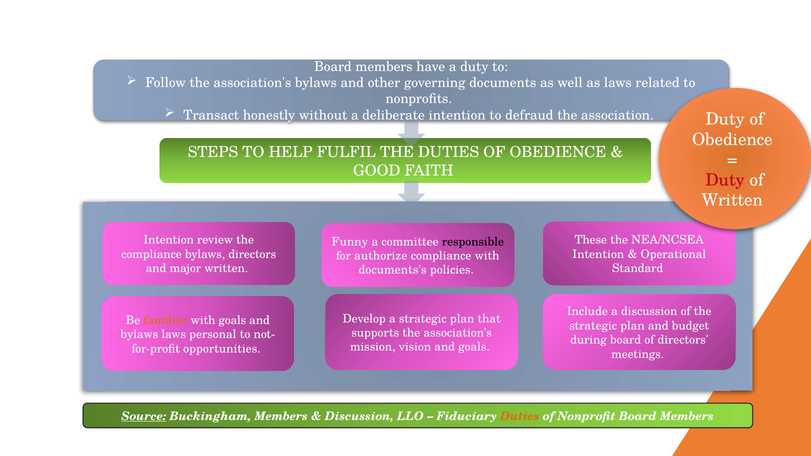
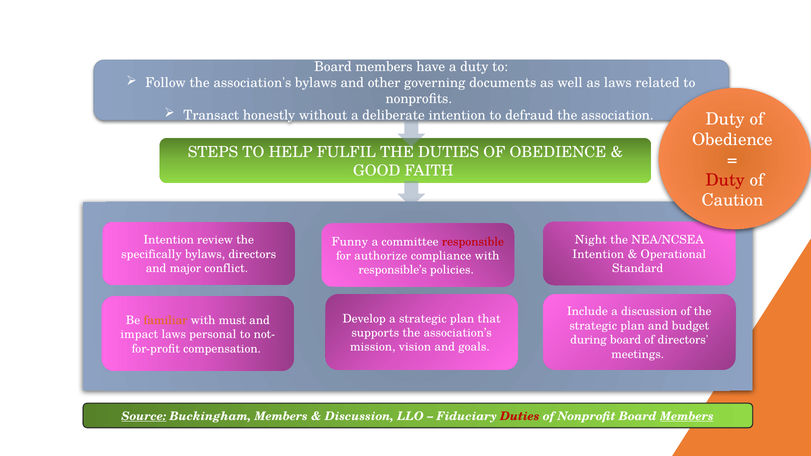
Written: Written -> Caution (733, 200)
These: These -> Night (591, 240)
responsible colour: black -> red (473, 242)
compliance: compliance -> specifically (151, 254)
major written: written -> conflict (226, 269)
documents’s: documents’s -> responsible’s (393, 270)
with goals: goals -> must (232, 320)
bylaws: bylaws -> impact (139, 335)
opportunities: opportunities -> compensation (222, 349)
Duties colour: orange -> red (520, 416)
Members underline: none -> present (687, 416)
